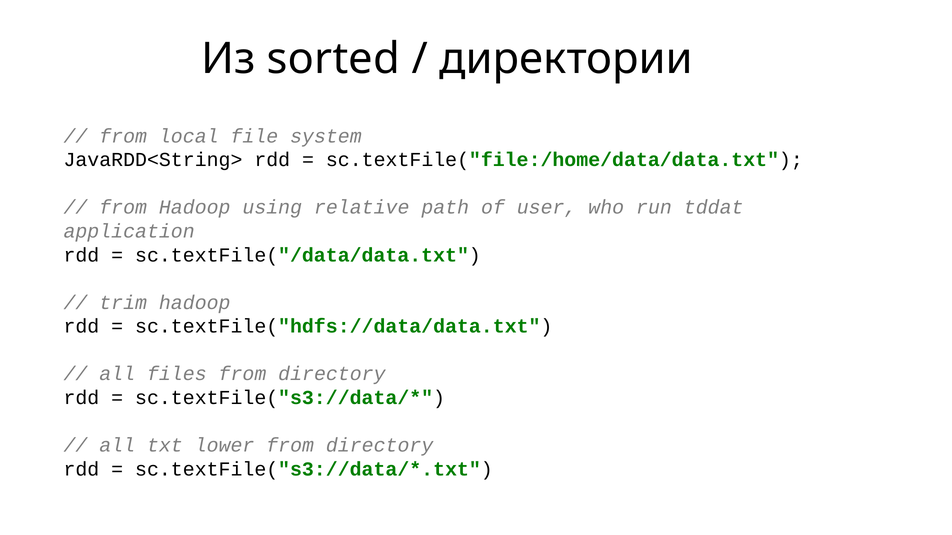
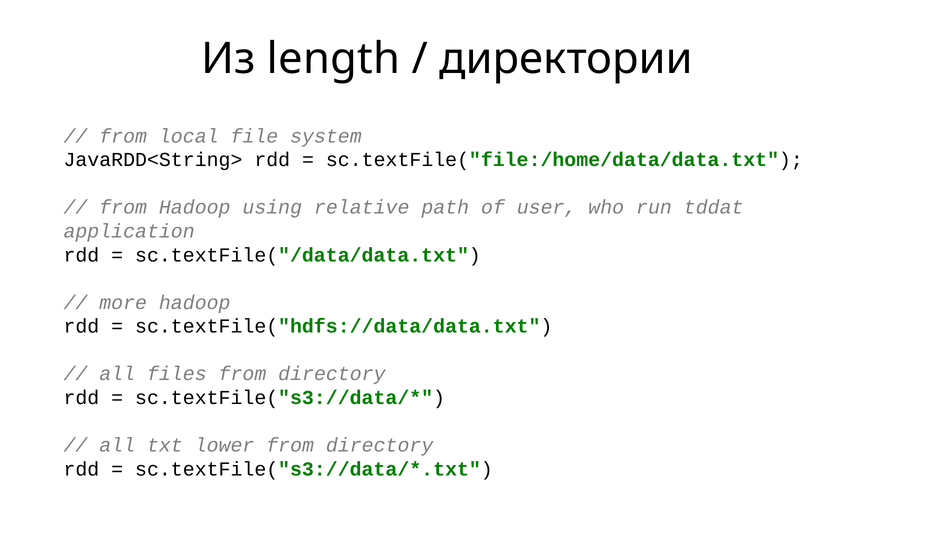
sorted: sorted -> length (333, 59)
trim: trim -> more (123, 303)
